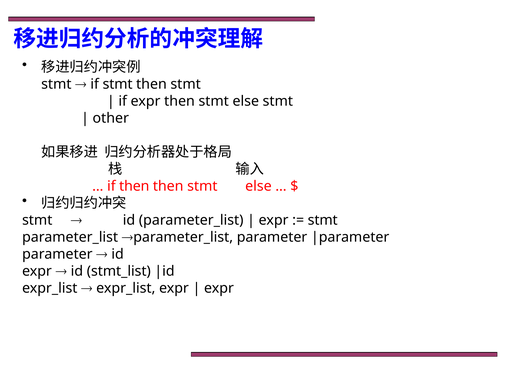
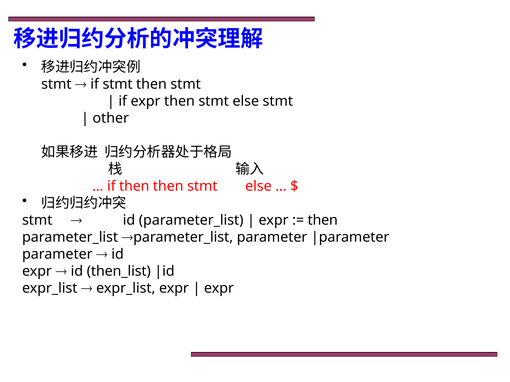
stmt: stmt -> then (323, 220)
stmt_list: stmt_list -> then_list (119, 271)
